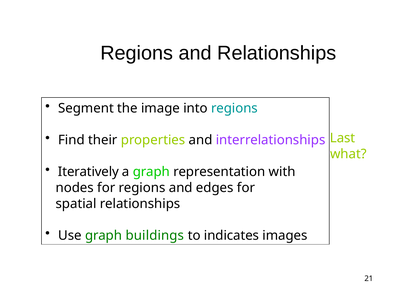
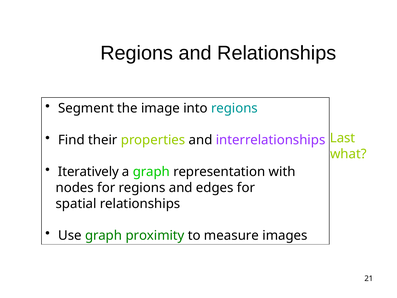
buildings: buildings -> proximity (155, 235)
indicates: indicates -> measure (231, 235)
